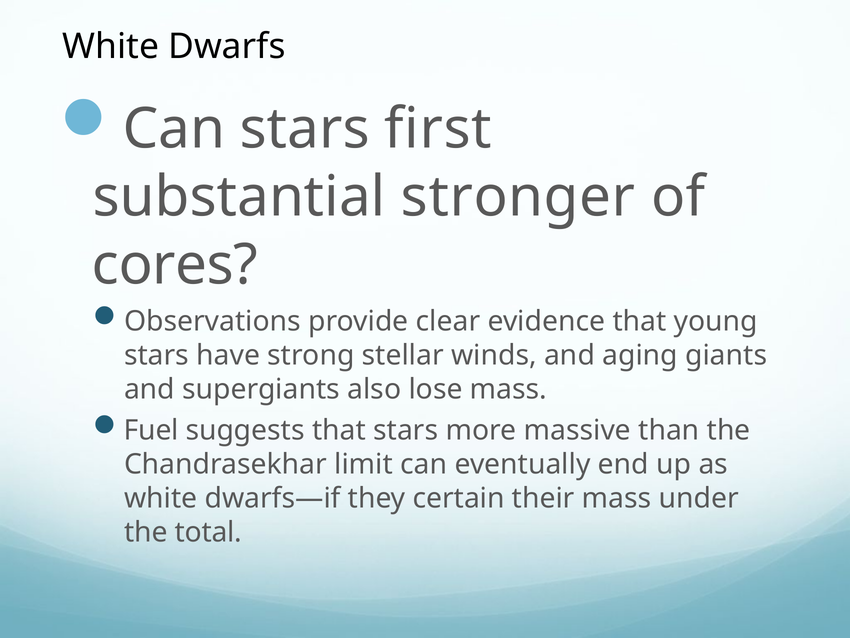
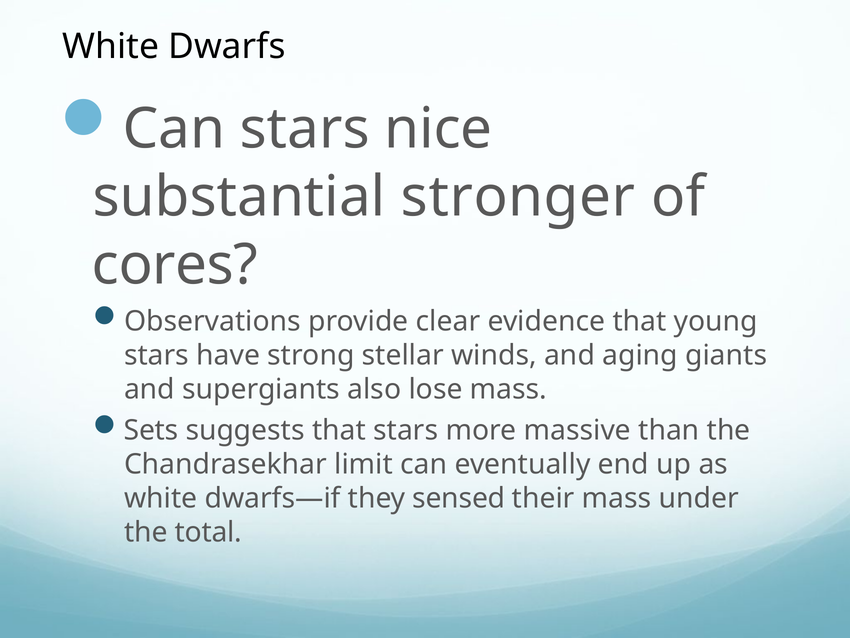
first: first -> nice (438, 129)
Fuel: Fuel -> Sets (151, 430)
certain: certain -> sensed (459, 498)
